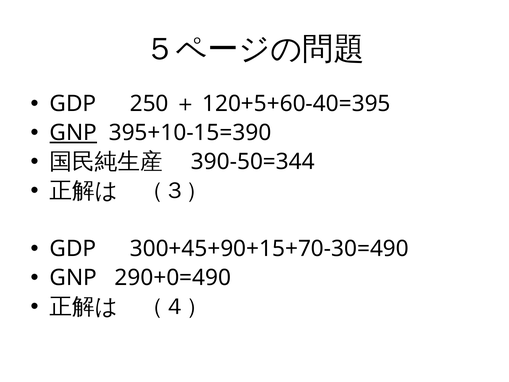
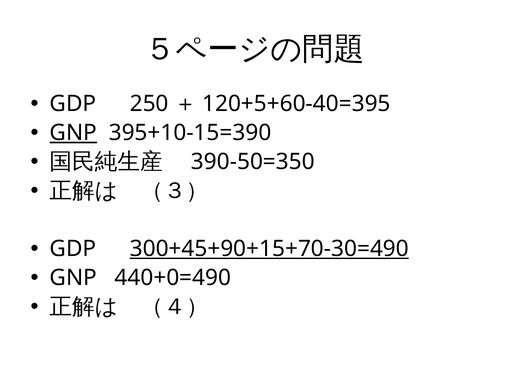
390-50=344: 390-50=344 -> 390-50=350 (253, 162)
300+45+90+15+70-30=490 underline: none -> present (269, 249)
290+0=490: 290+0=490 -> 440+0=490 (173, 278)
